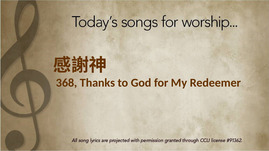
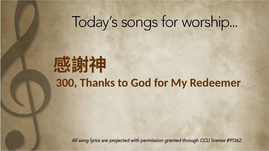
368: 368 -> 300 (67, 83)
